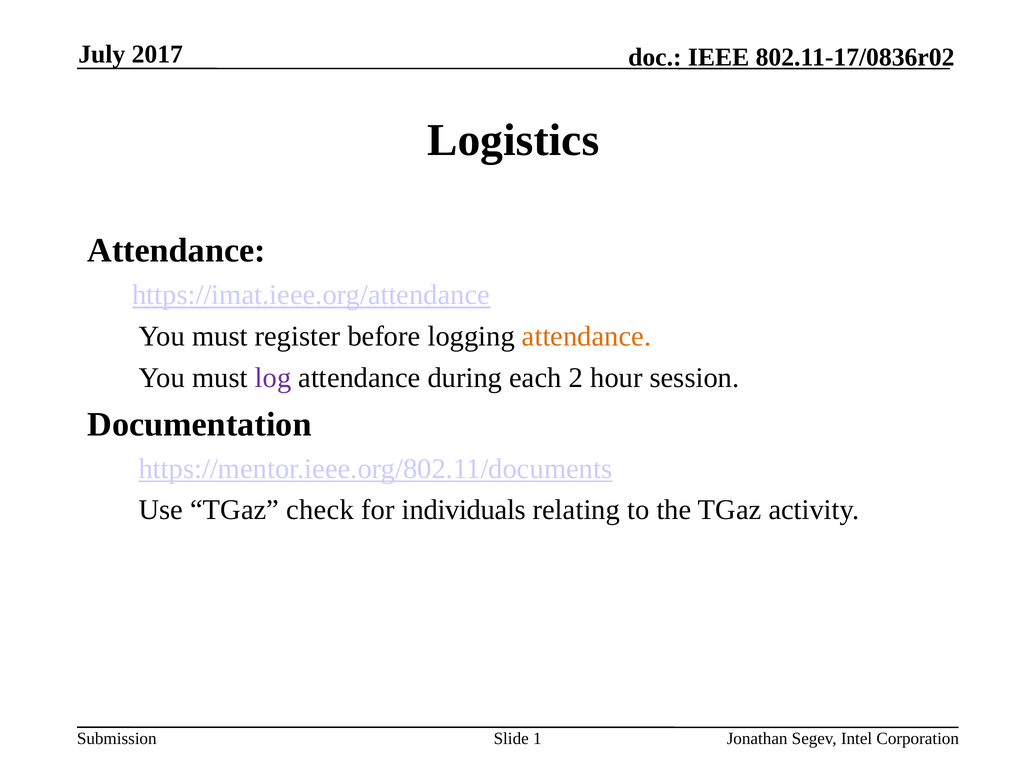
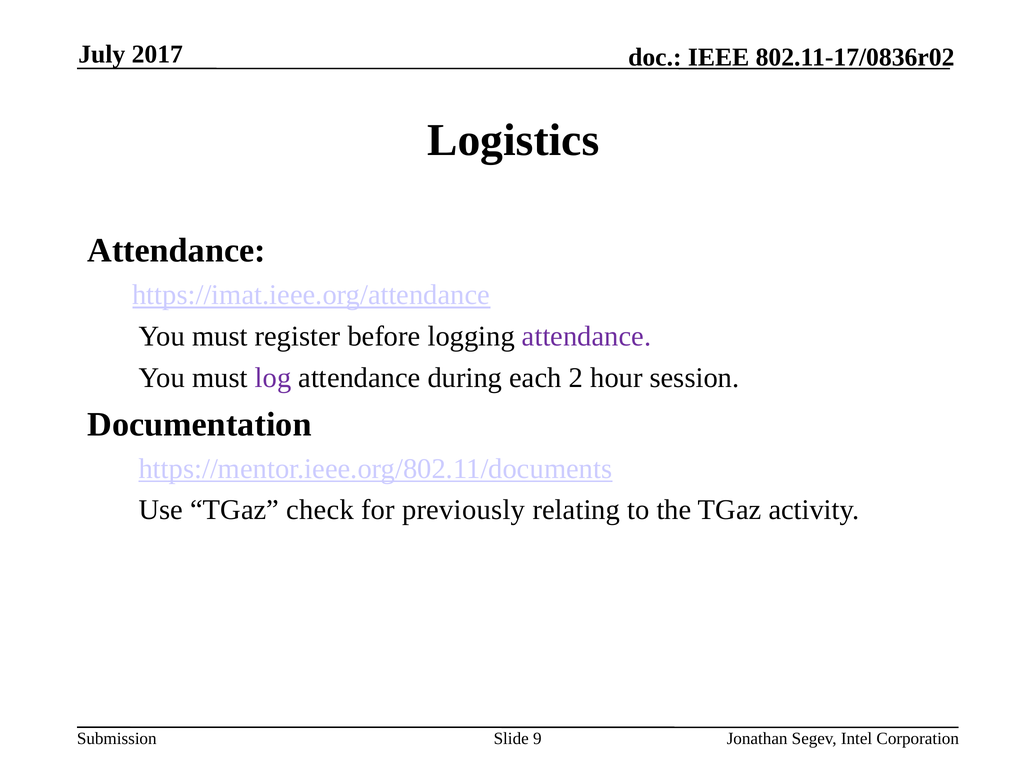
attendance colour: orange -> purple (587, 336)
individuals: individuals -> previously (464, 510)
1: 1 -> 9 (537, 739)
